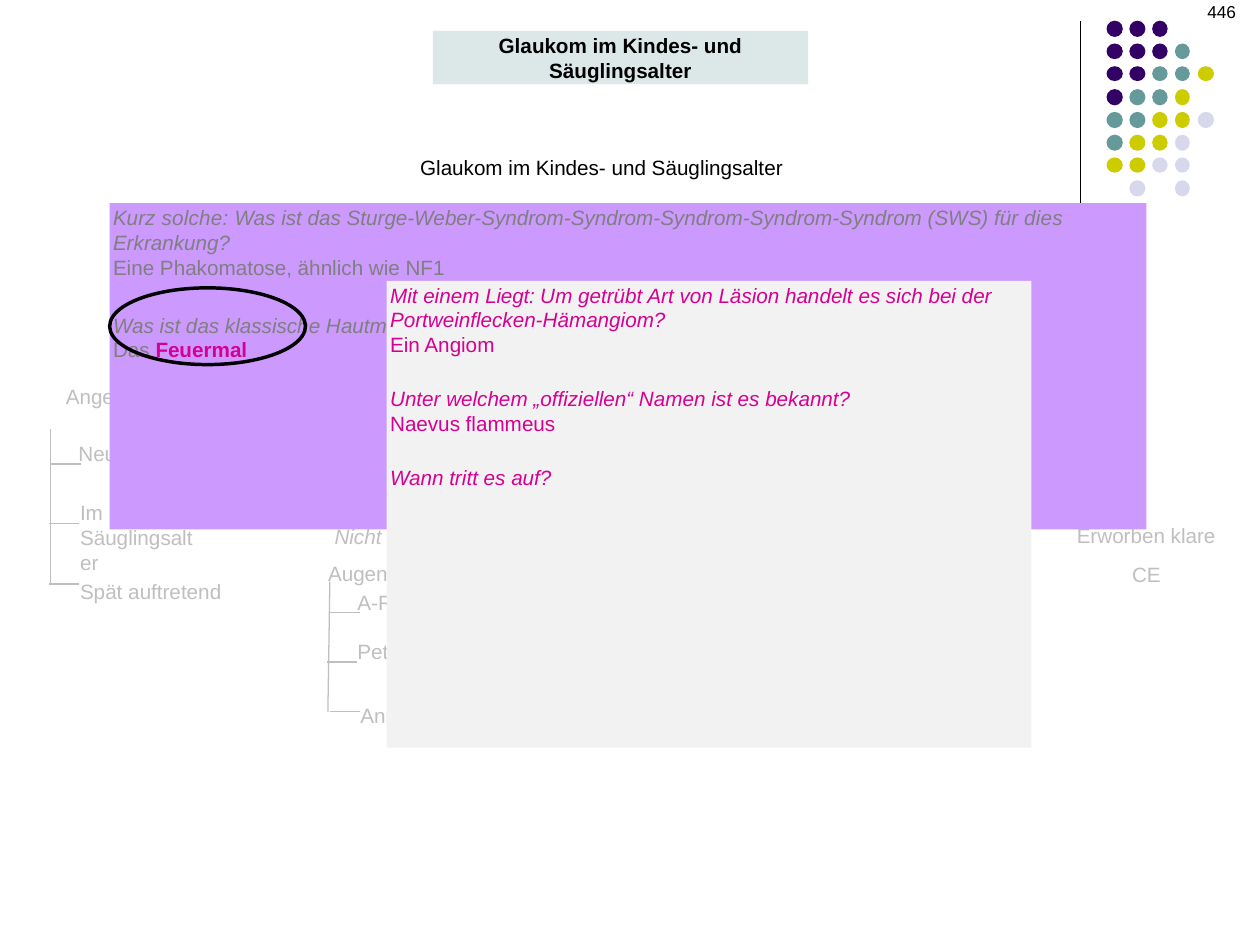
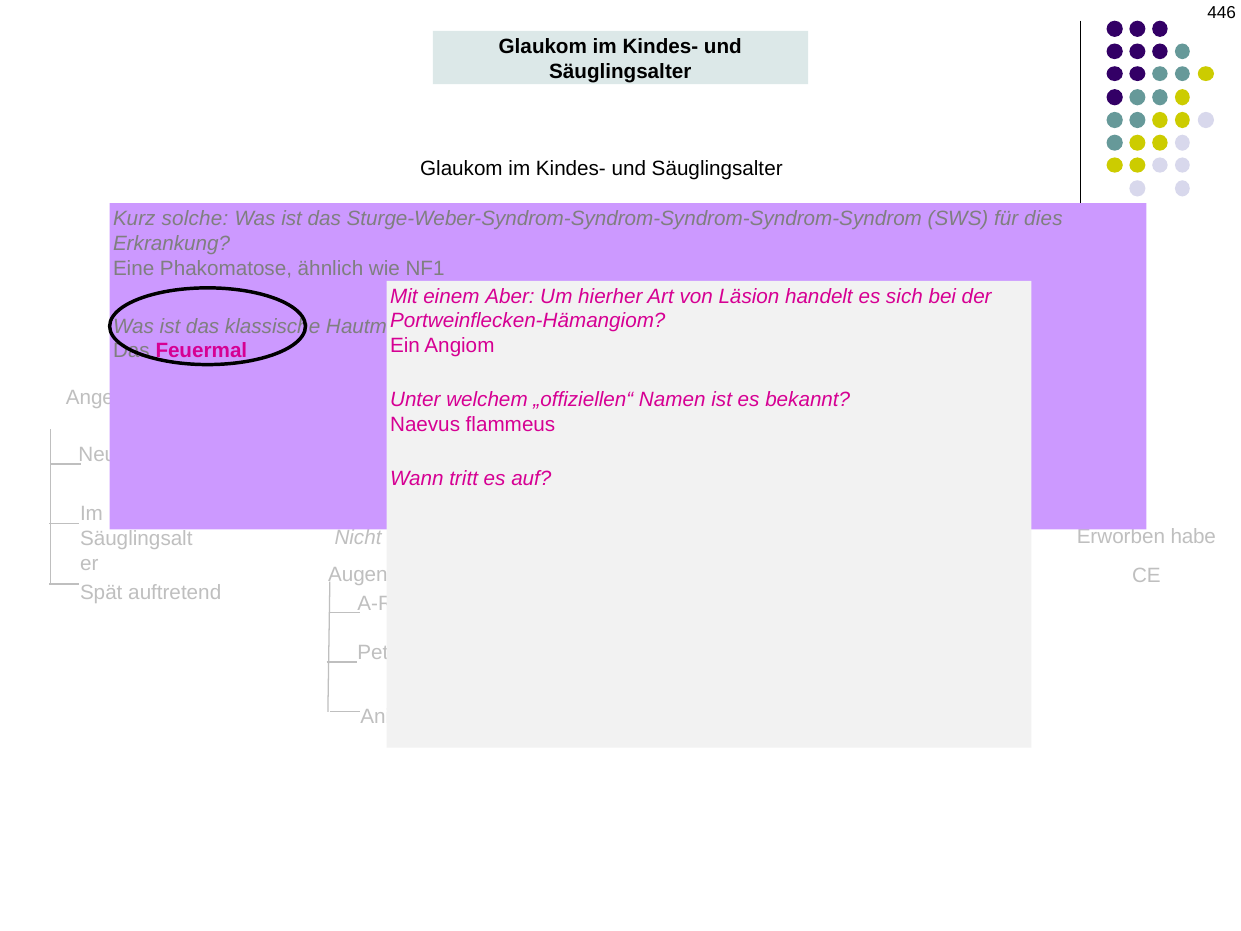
Liegt: Liegt -> Aber (510, 296)
getrübt: getrübt -> hierher (610, 296)
klare: klare -> habe (1193, 536)
